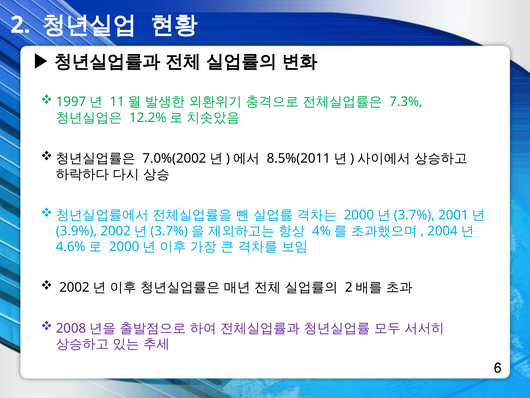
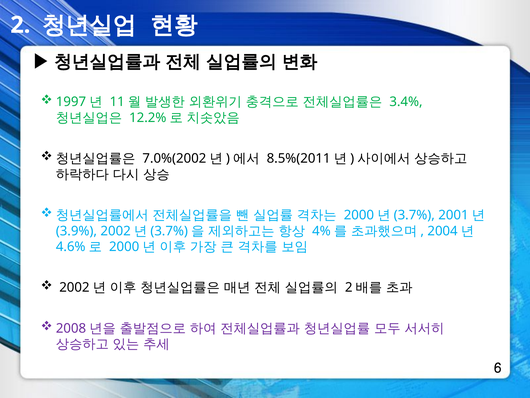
7.3%: 7.3% -> 3.4% (406, 102)
